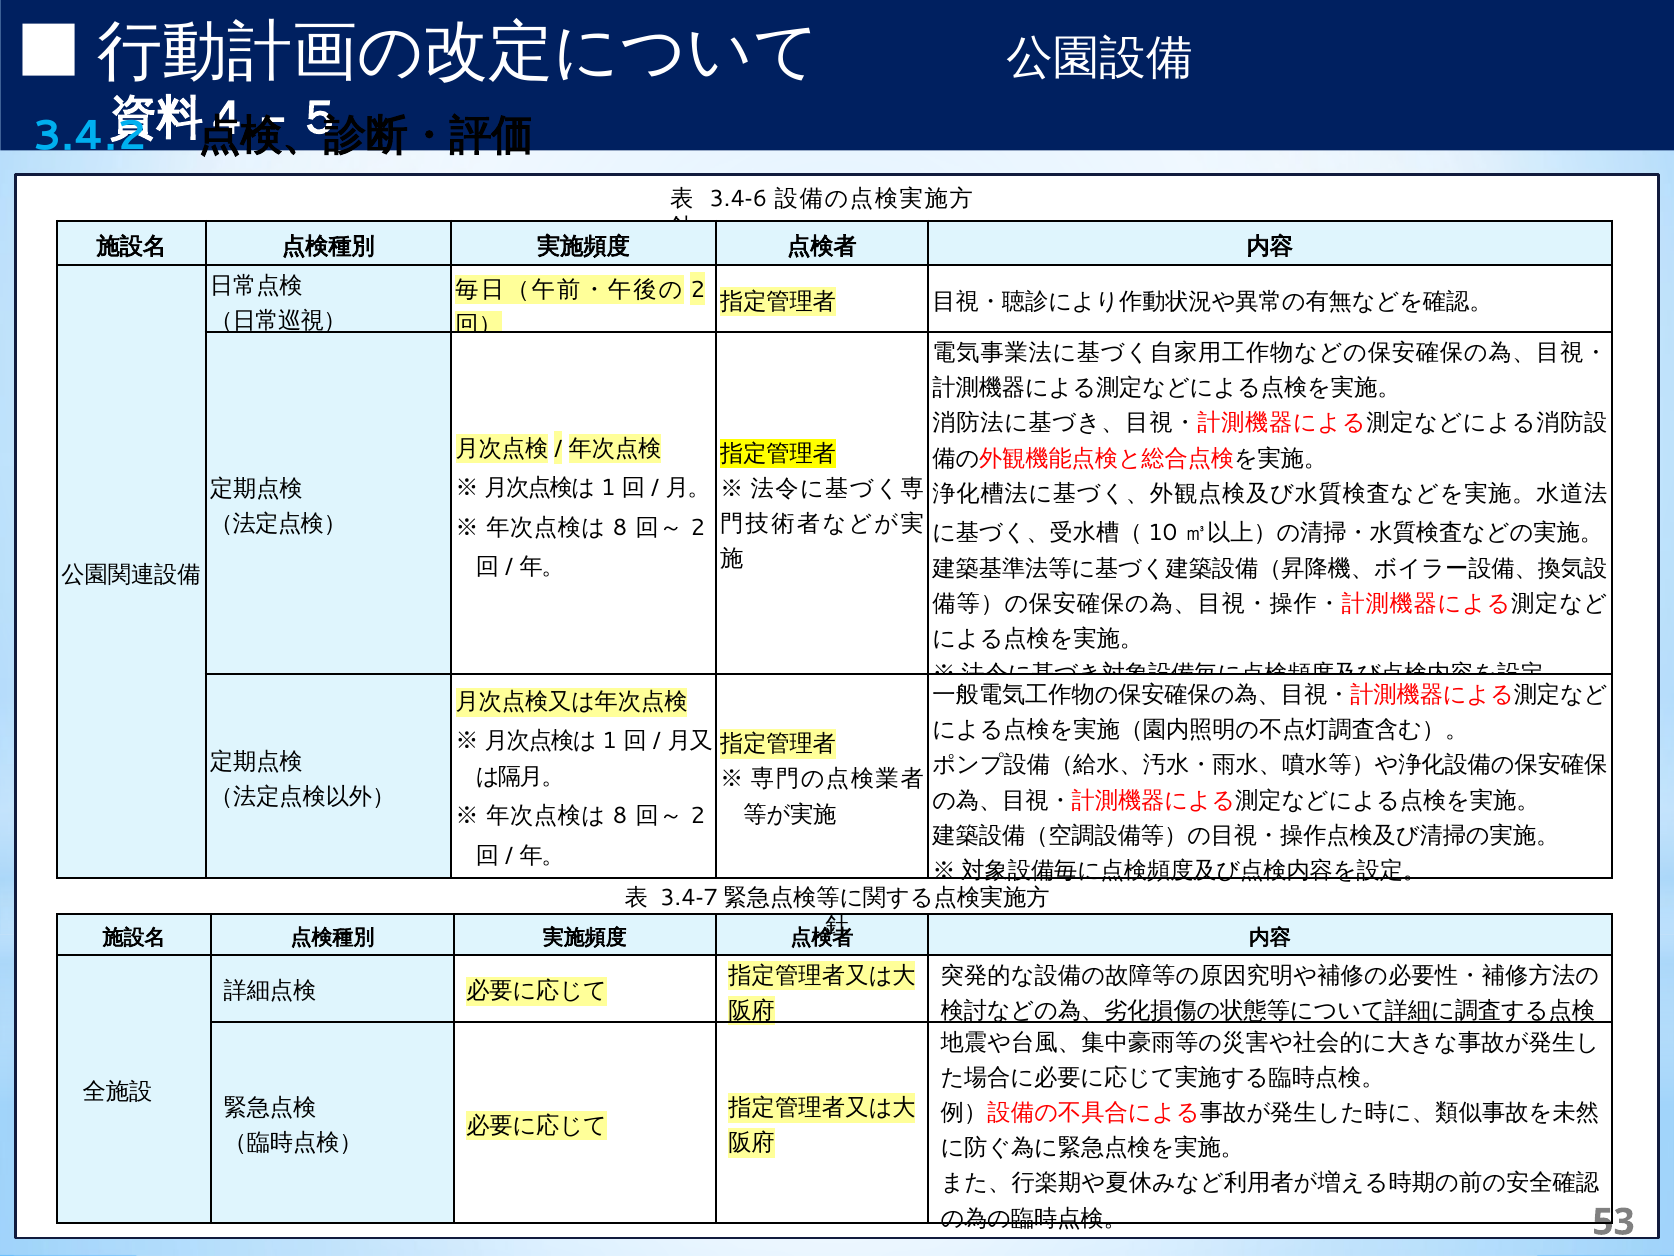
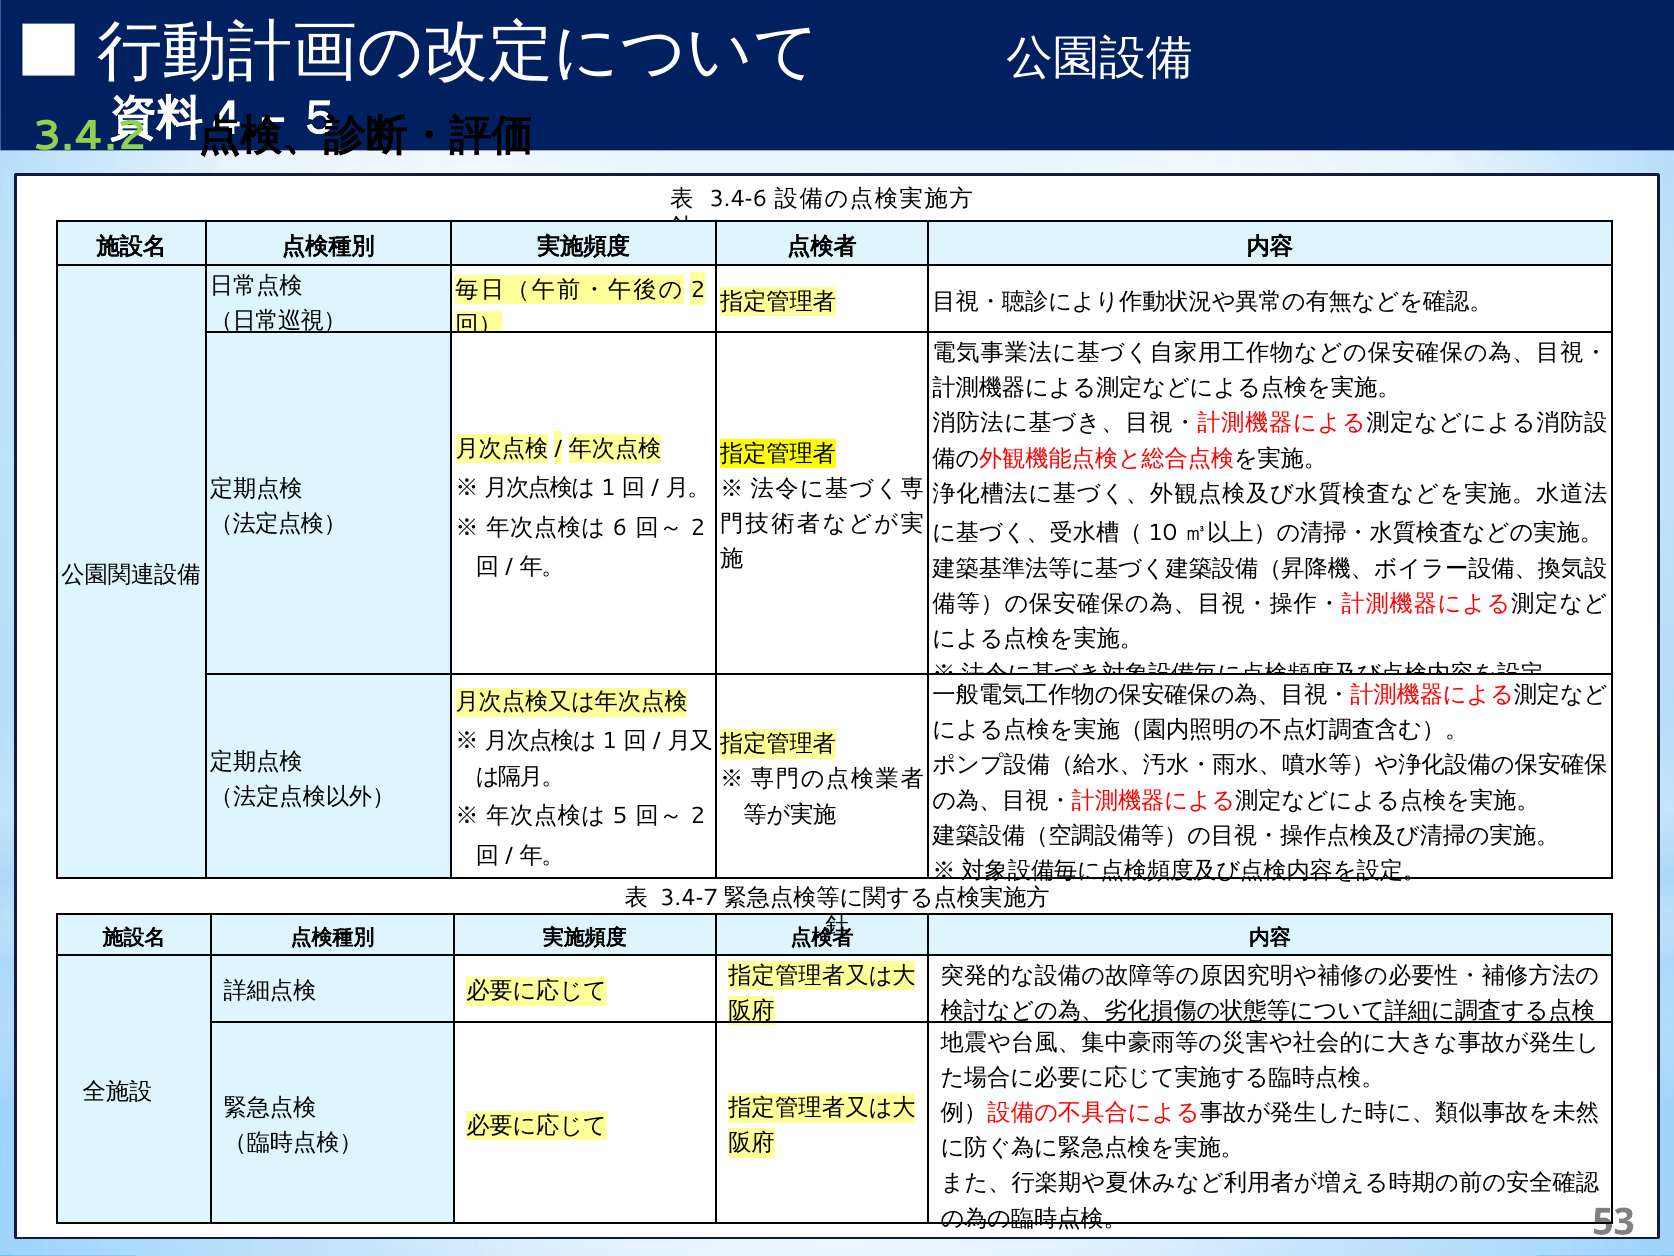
3.4.2 colour: light blue -> light green (89, 135)
8: 8 -> 6 (620, 527)
8: 8 -> 5 (620, 816)
